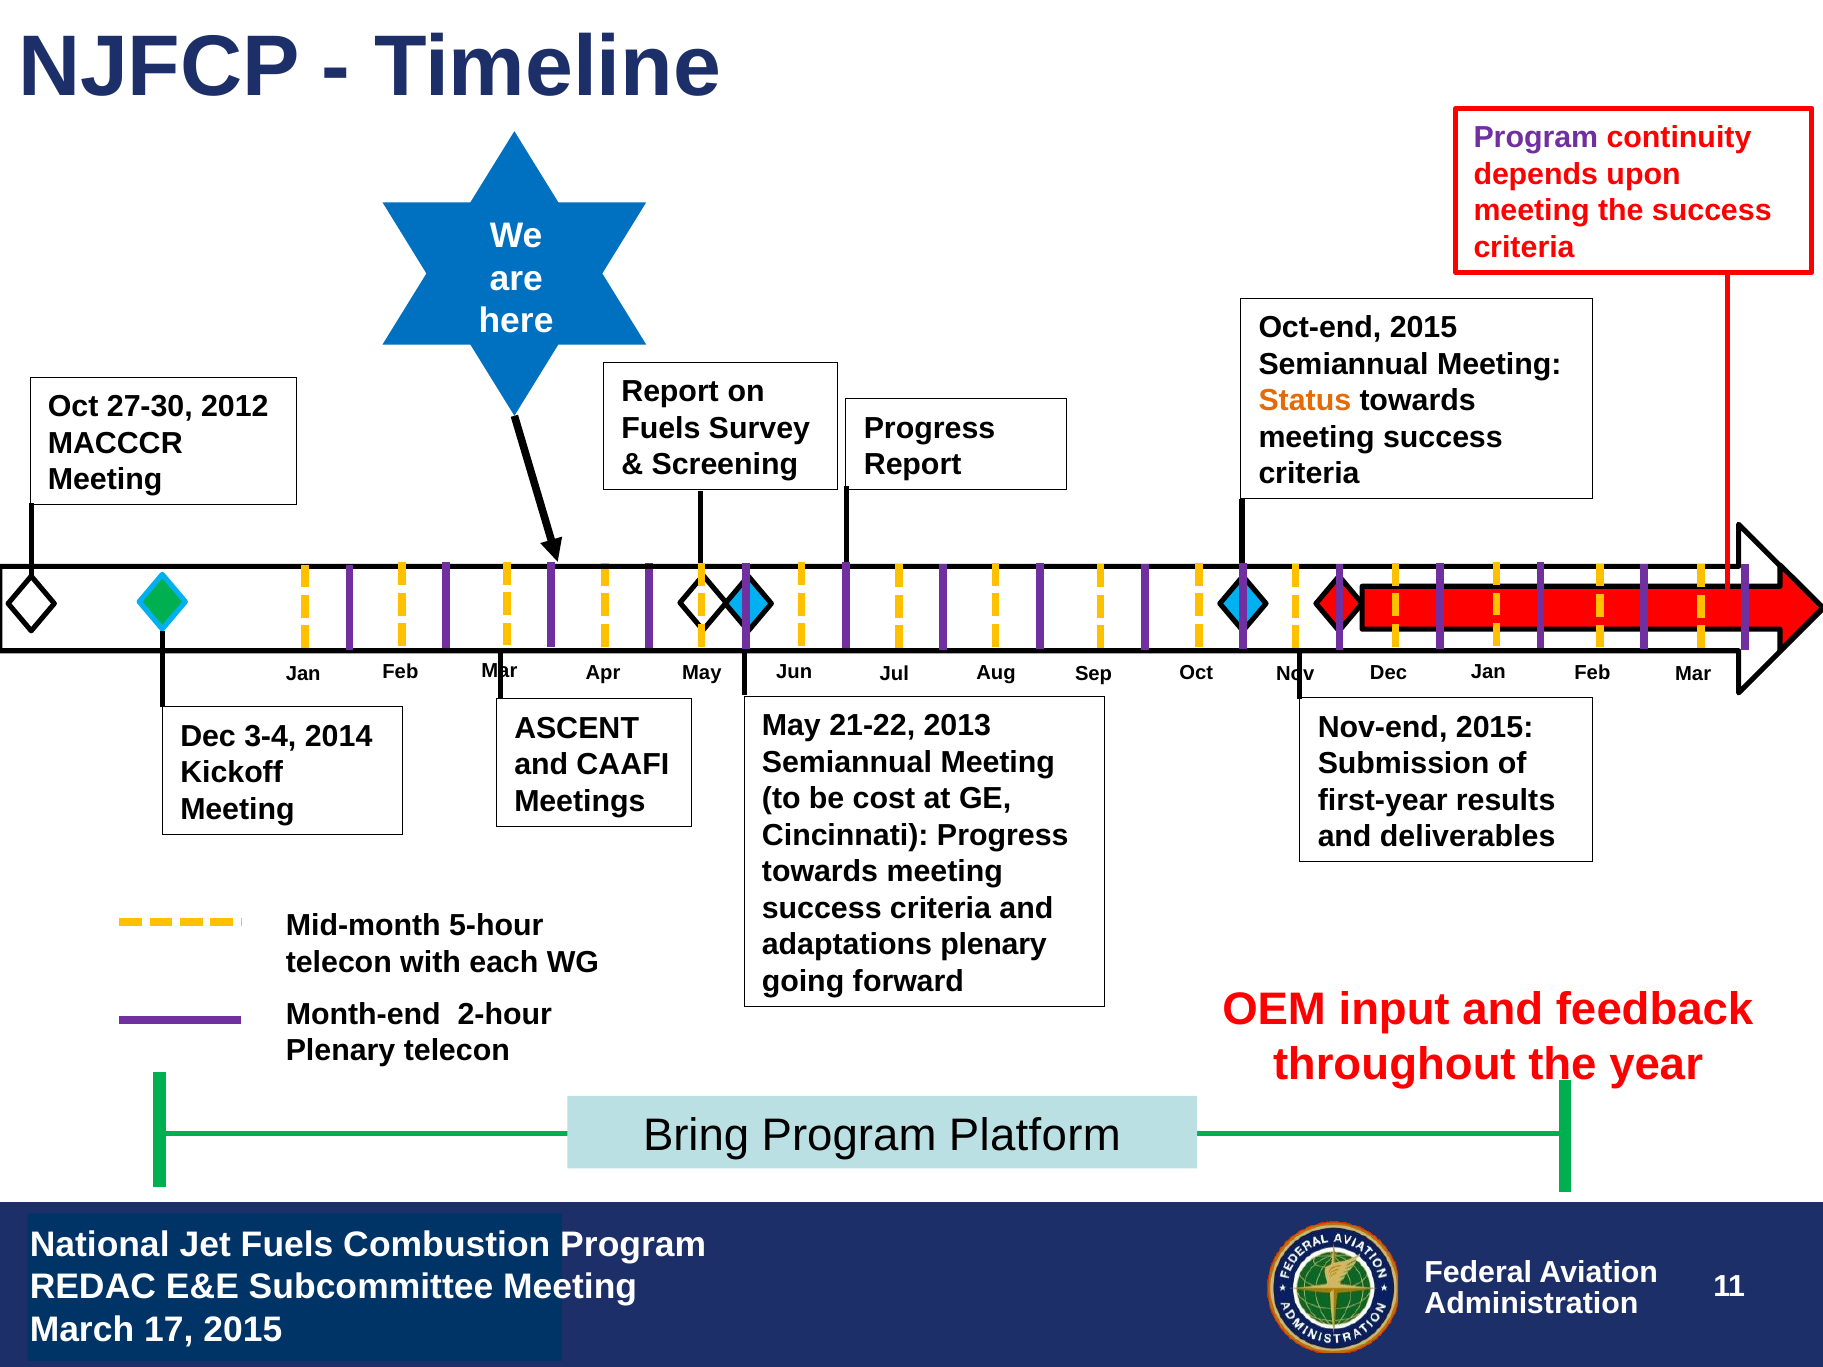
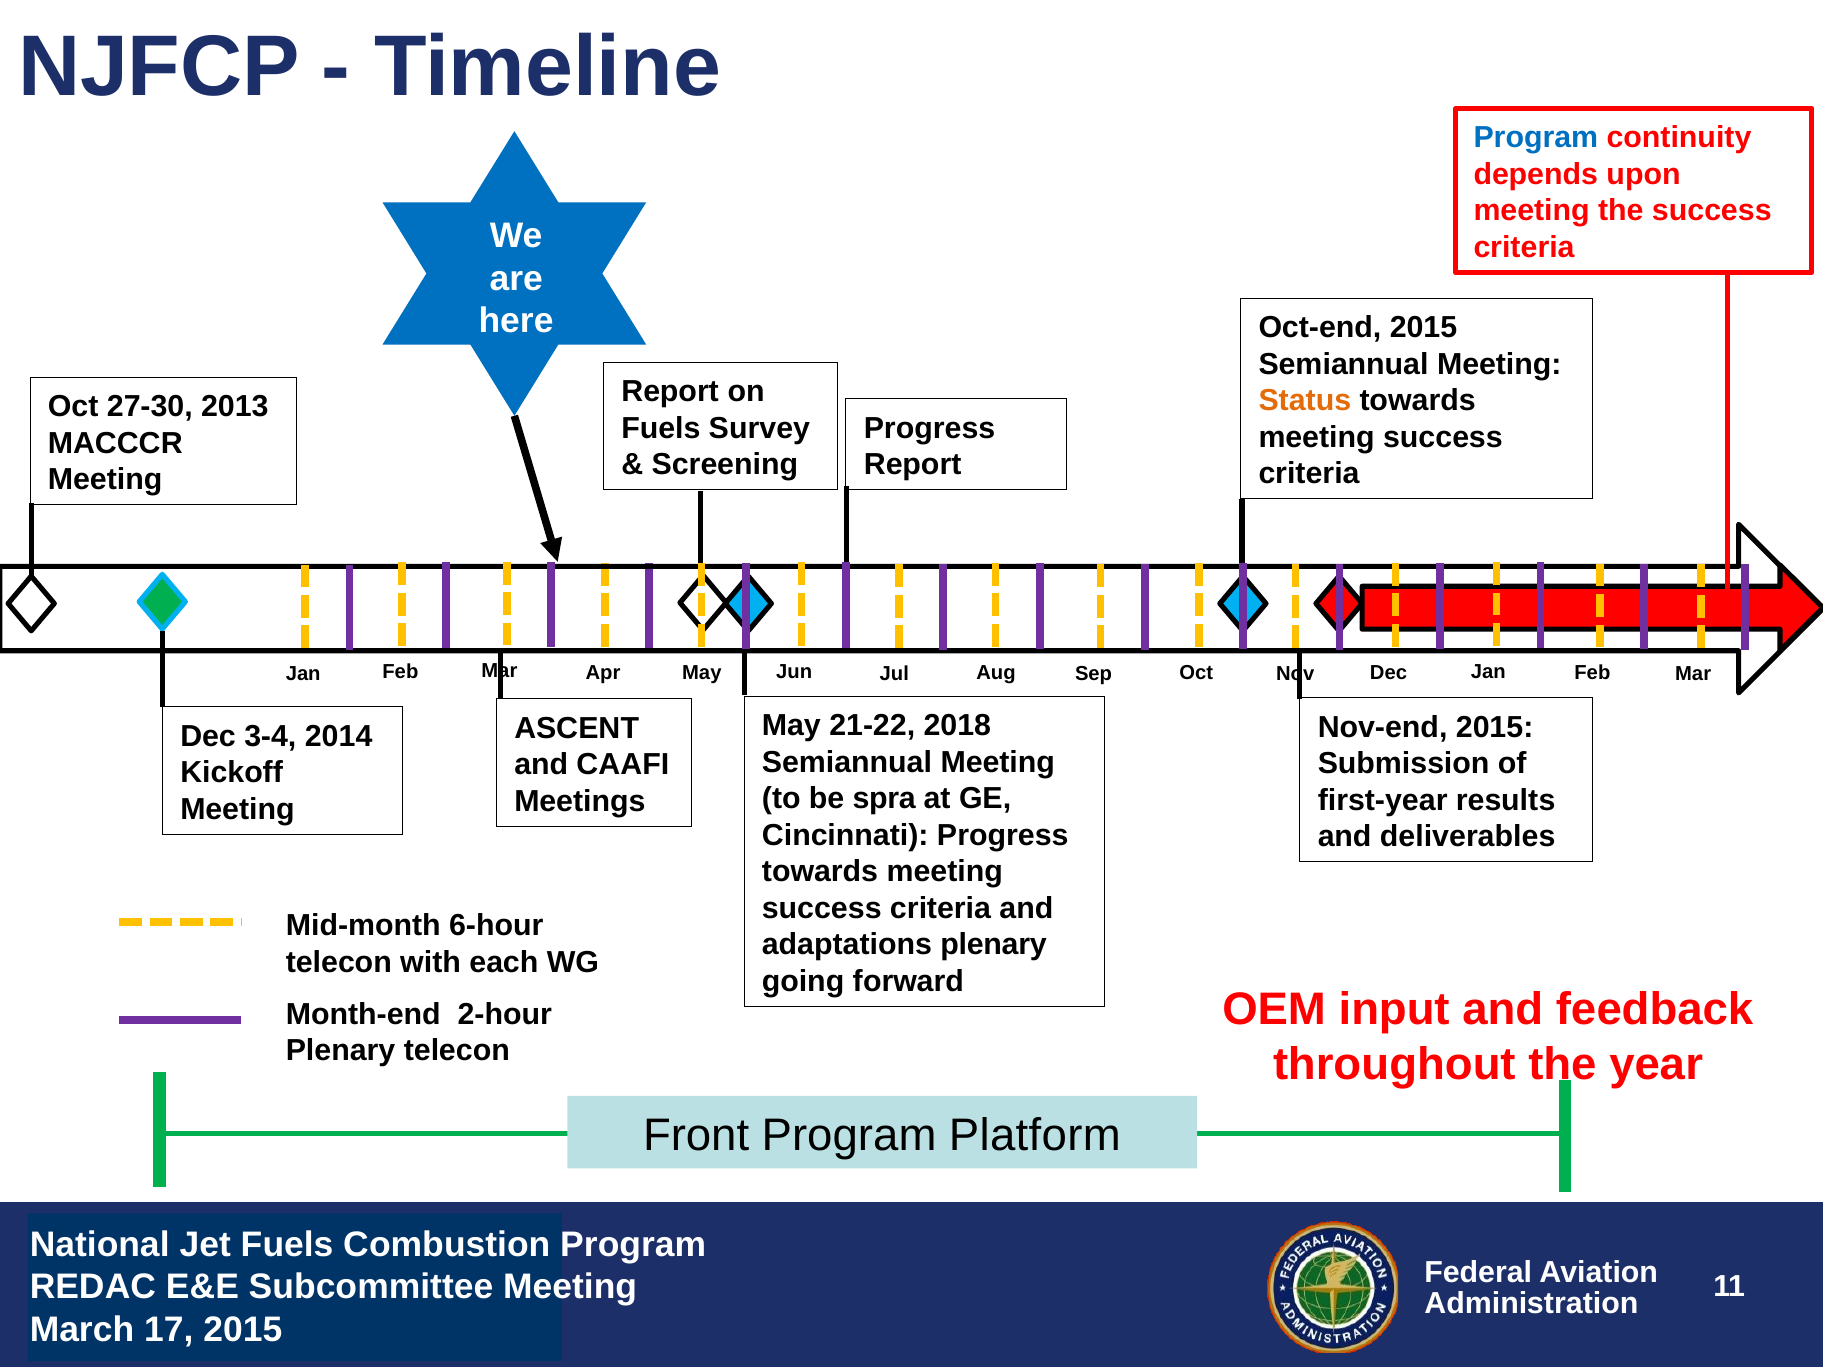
Program colour: purple -> blue (1536, 138)
27-30 2012: 2012 -> 2013 (235, 407)
21-22 2013: 2013 -> 2018 (957, 726)
cost: cost -> spra (884, 799)
5-hour: 5-hour -> 6-hour (496, 926)
Bring: Bring -> Front (696, 1136)
